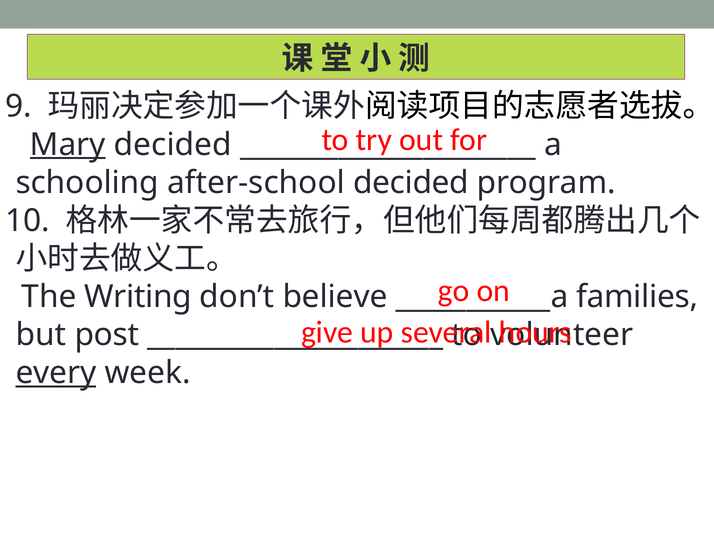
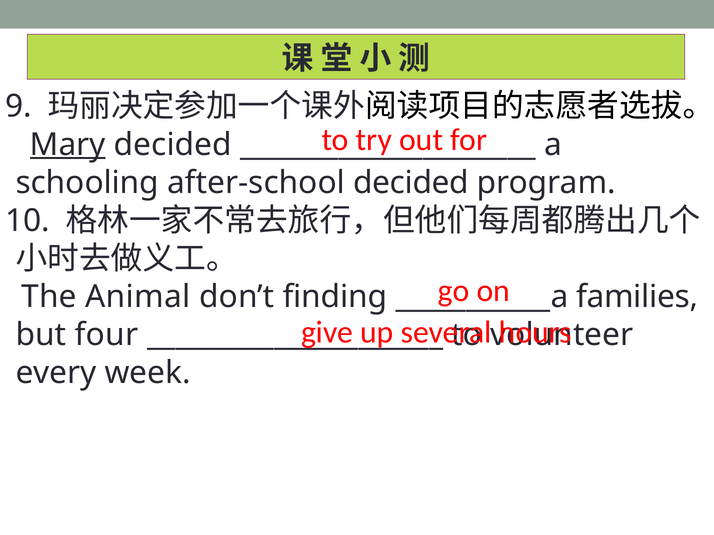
Writing: Writing -> Animal (138, 297)
believe: believe -> finding (335, 297)
post: post -> four (107, 335)
every underline: present -> none (56, 373)
